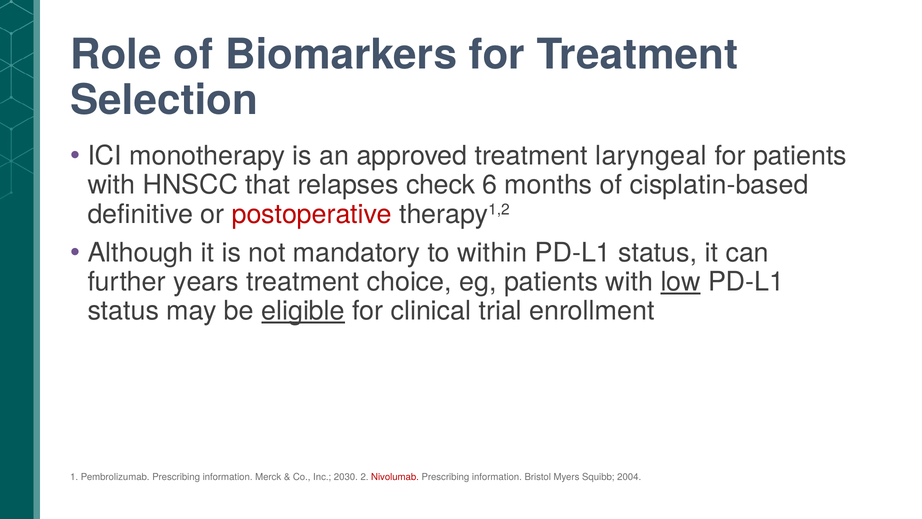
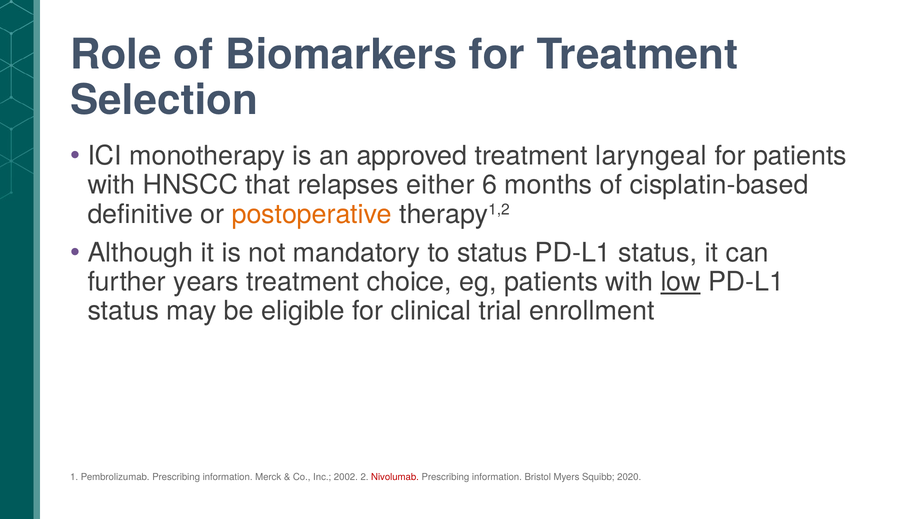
check: check -> either (440, 185)
postoperative colour: red -> orange (312, 214)
to within: within -> status (492, 253)
eligible underline: present -> none (303, 311)
2030: 2030 -> 2002 (346, 477)
2004: 2004 -> 2020 (629, 477)
